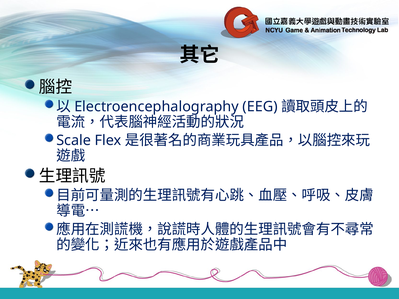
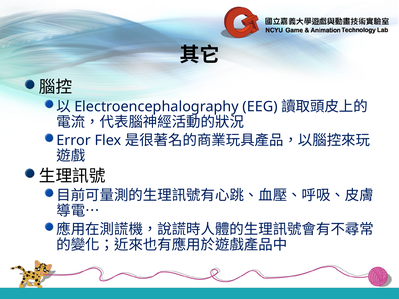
Scale: Scale -> Error (74, 141)
